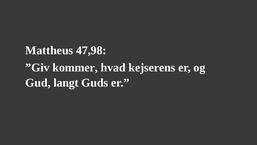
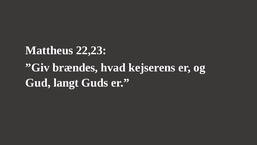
47,98: 47,98 -> 22,23 (91, 50)
kommer: kommer -> brændes (75, 67)
